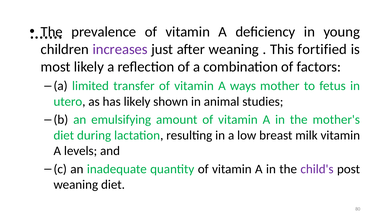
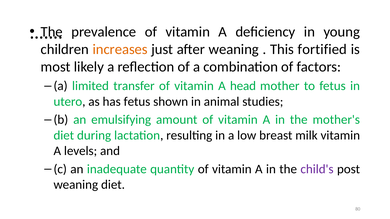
increases colour: purple -> orange (120, 49)
ways: ways -> head (243, 86)
has likely: likely -> fetus (137, 102)
